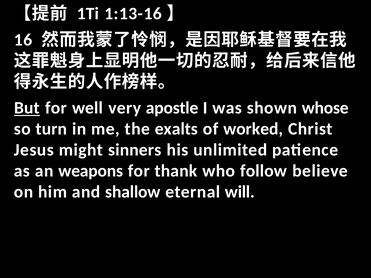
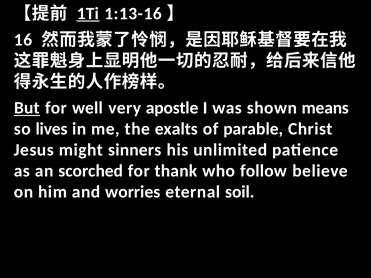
1Ti underline: none -> present (88, 14)
whose: whose -> means (325, 108)
turn: turn -> lives (52, 129)
worked: worked -> parable (253, 129)
weapons: weapons -> scorched (91, 171)
shallow: shallow -> worries (133, 192)
will: will -> soil (240, 192)
